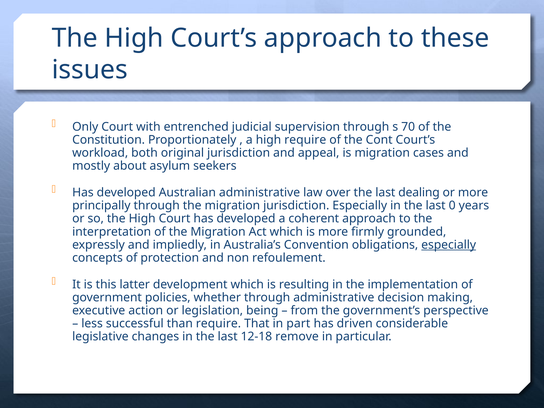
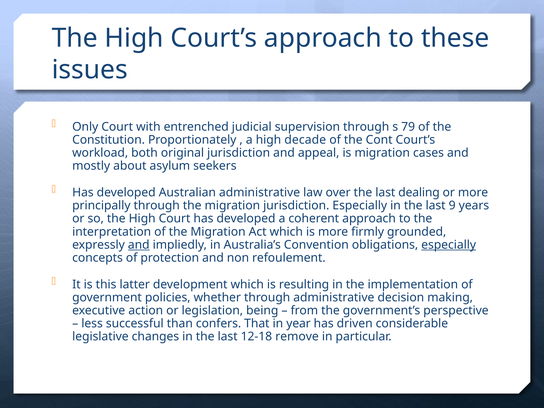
70: 70 -> 79 (408, 127)
high require: require -> decade (305, 140)
0: 0 -> 9 (452, 206)
and underline: none -> present (139, 245)
than require: require -> confers (219, 324)
part: part -> year (298, 324)
